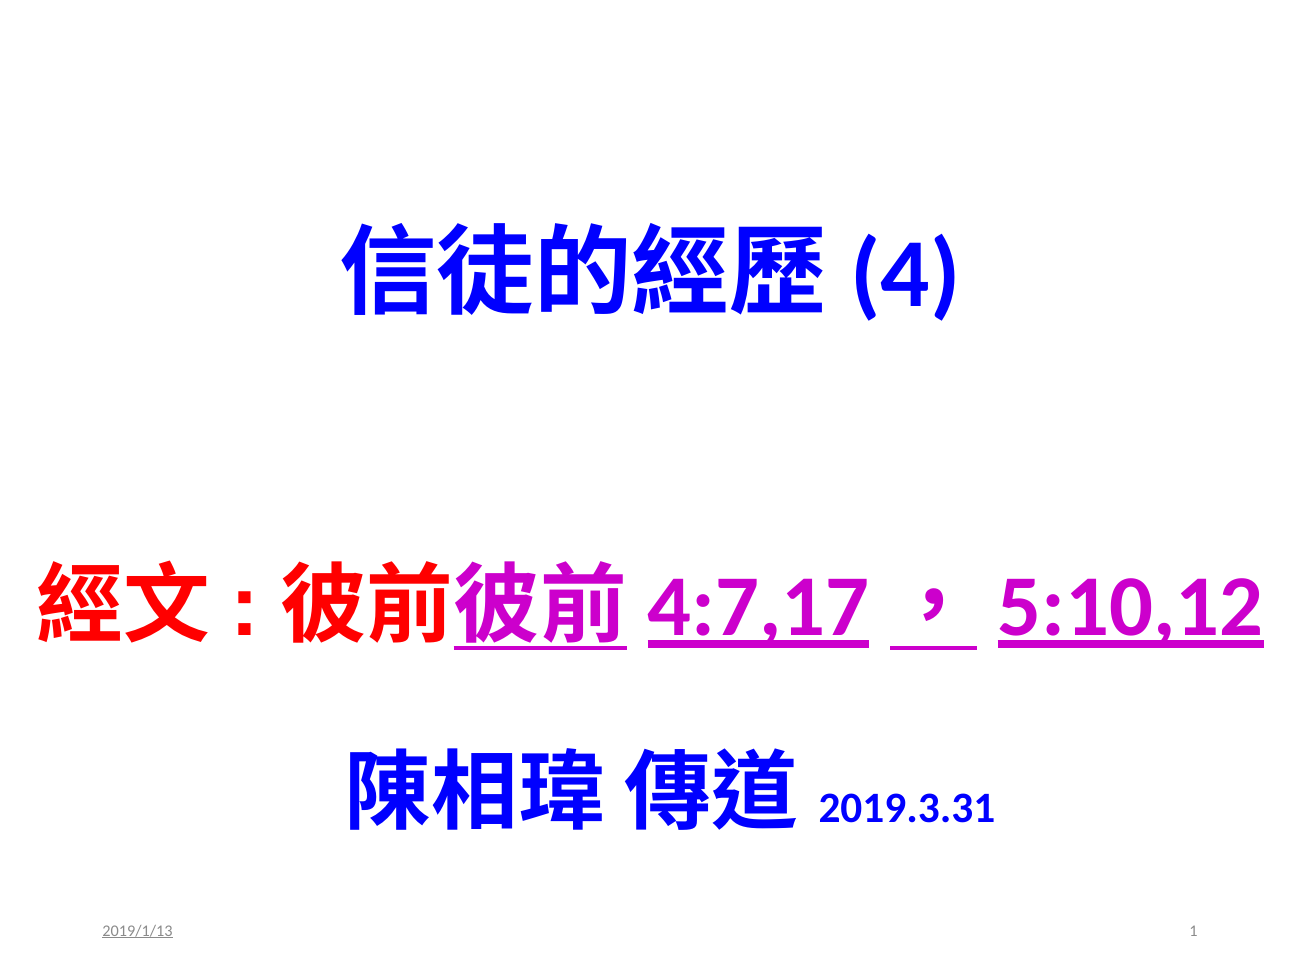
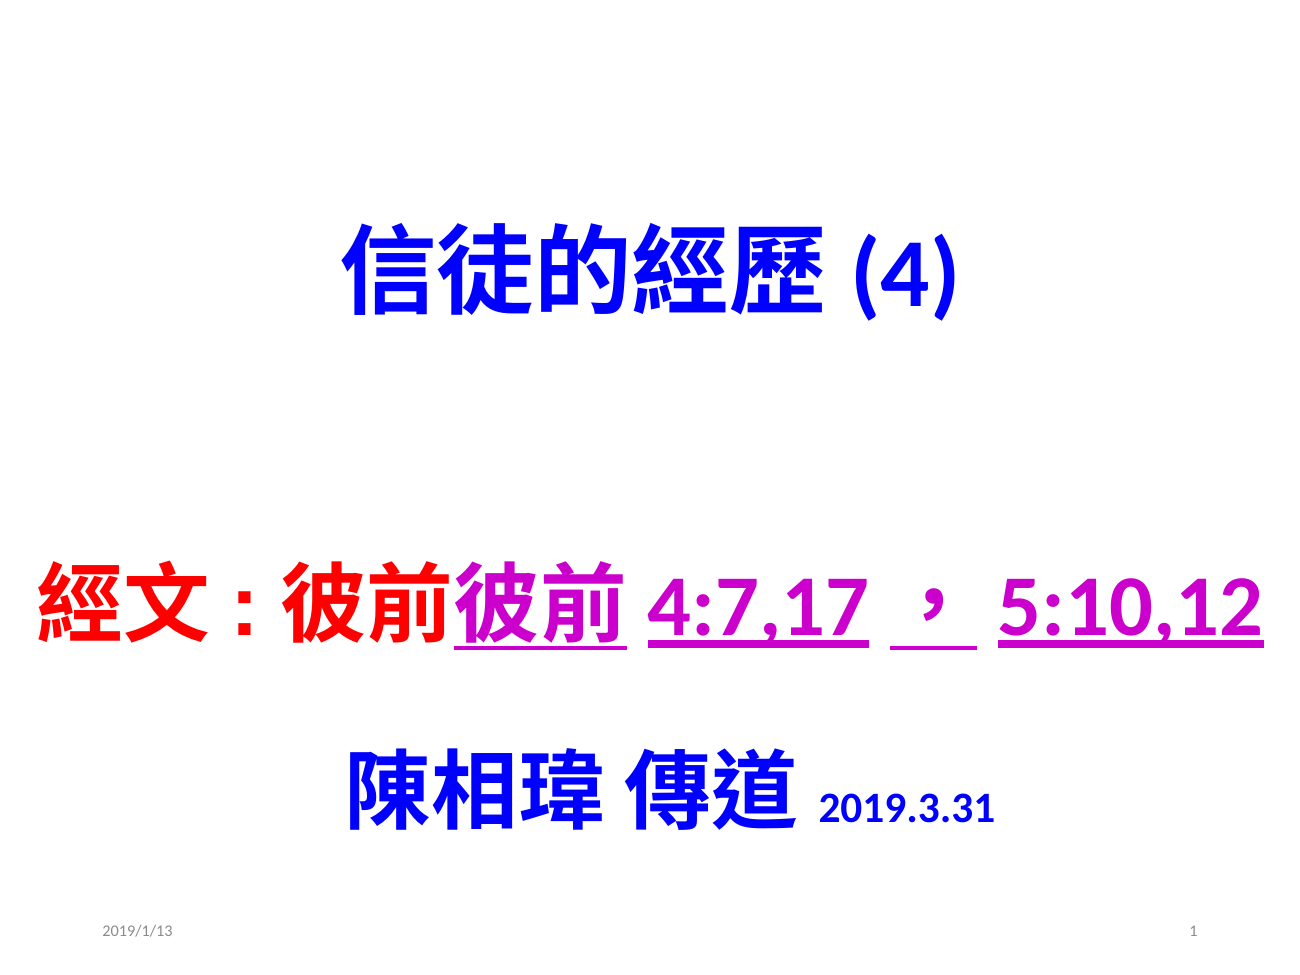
2019/1/13 underline: present -> none (137, 931)
